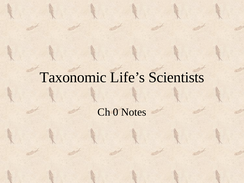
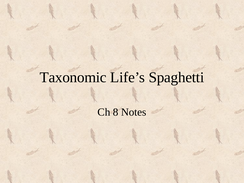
Scientists: Scientists -> Spaghetti (176, 77)
0: 0 -> 8 (116, 112)
